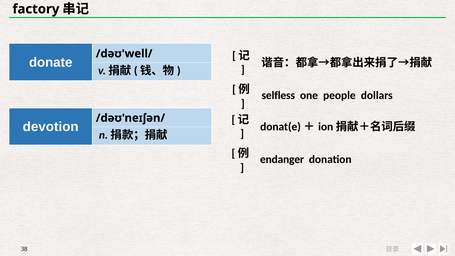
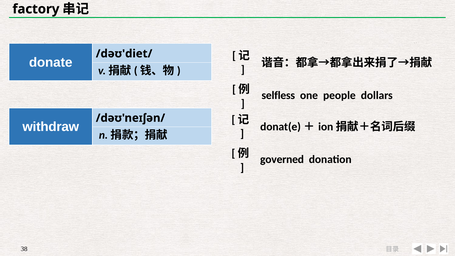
/dəʊ'well/: /dəʊ'well/ -> /dəʊ'diet/ (124, 54)
devotion: devotion -> withdraw (51, 127)
endanger: endanger -> governed (282, 159)
